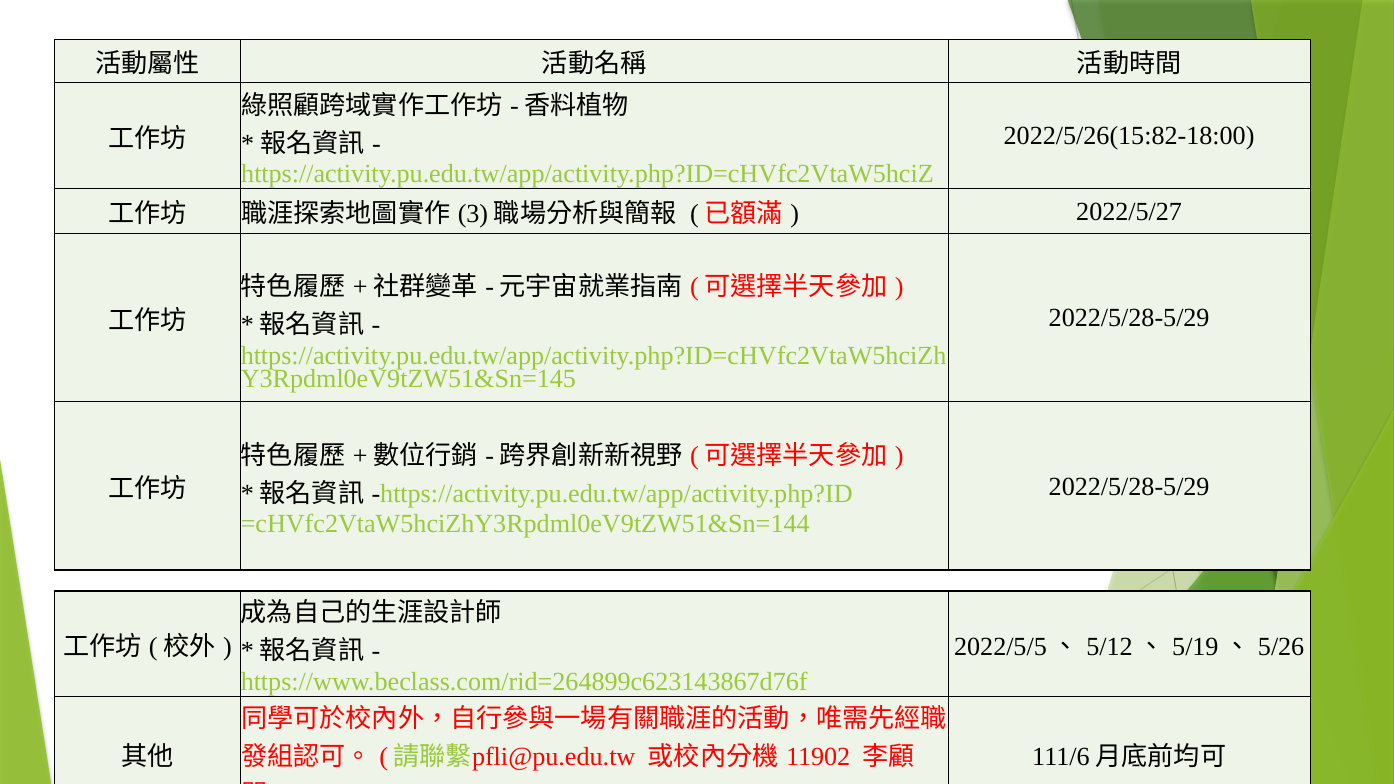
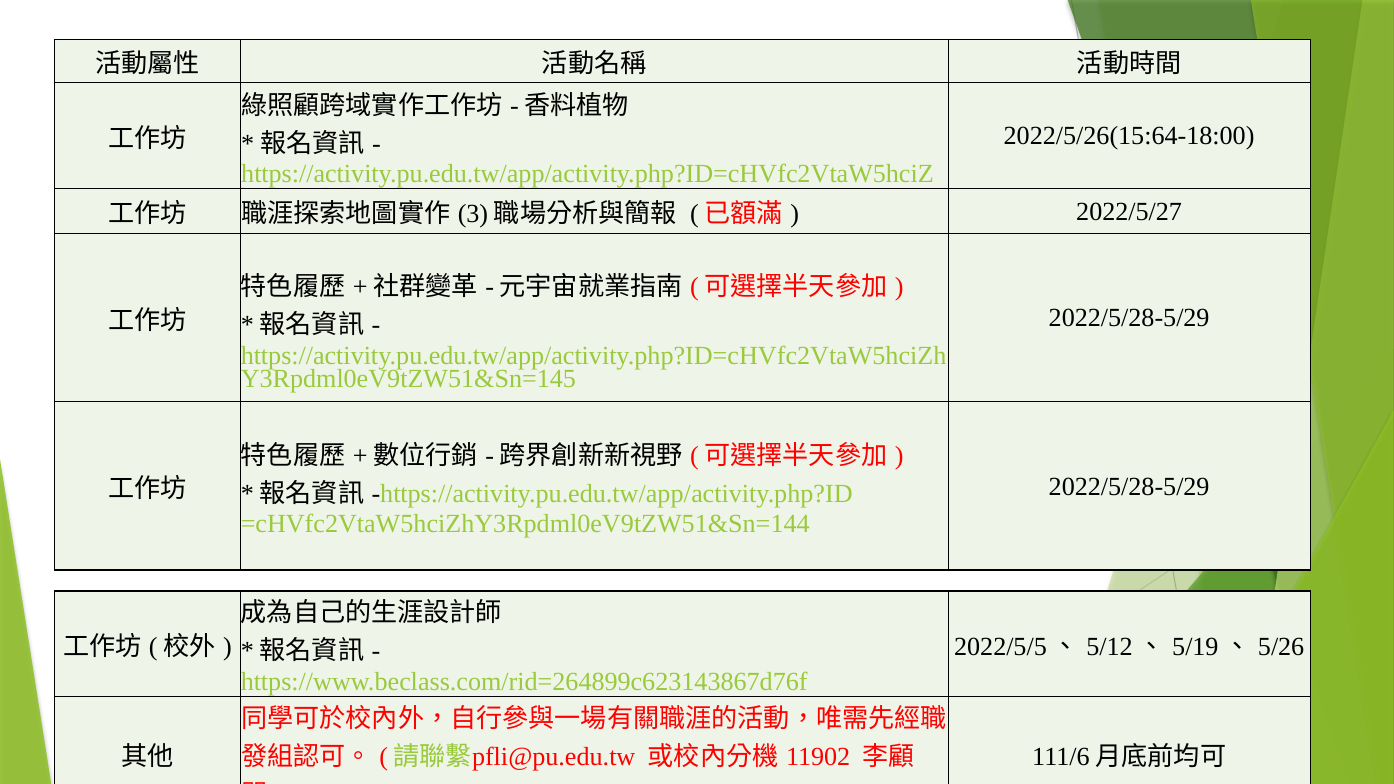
2022/5/26(15:82-18:00: 2022/5/26(15:82-18:00 -> 2022/5/26(15:64-18:00 (1129, 136)
